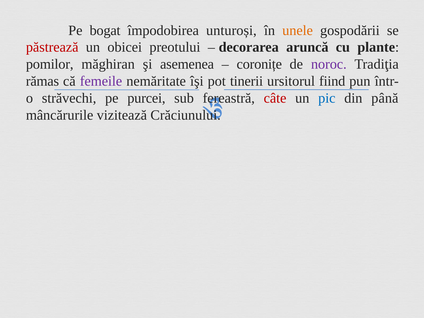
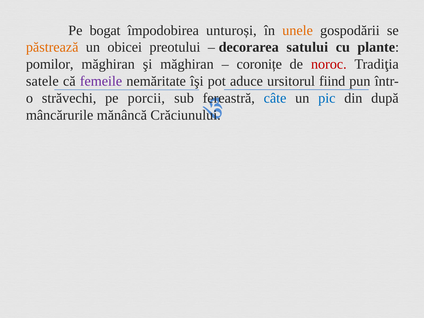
păstrează colour: red -> orange (52, 47)
aruncă: aruncă -> satului (307, 47)
şi asemenea: asemenea -> măghiran (187, 64)
noroc colour: purple -> red (329, 64)
rămas: rămas -> satele (42, 81)
tinerii: tinerii -> aduce (246, 81)
purcei: purcei -> porcii (146, 98)
câte colour: red -> blue (275, 98)
până: până -> după (385, 98)
vizitează: vizitează -> mănâncă (122, 115)
